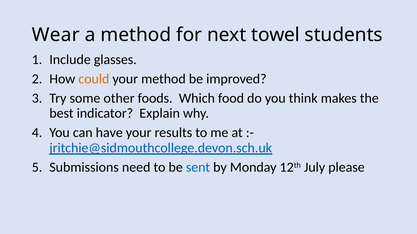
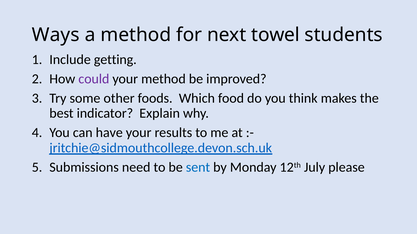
Wear: Wear -> Ways (56, 35)
glasses: glasses -> getting (115, 60)
could colour: orange -> purple (94, 79)
